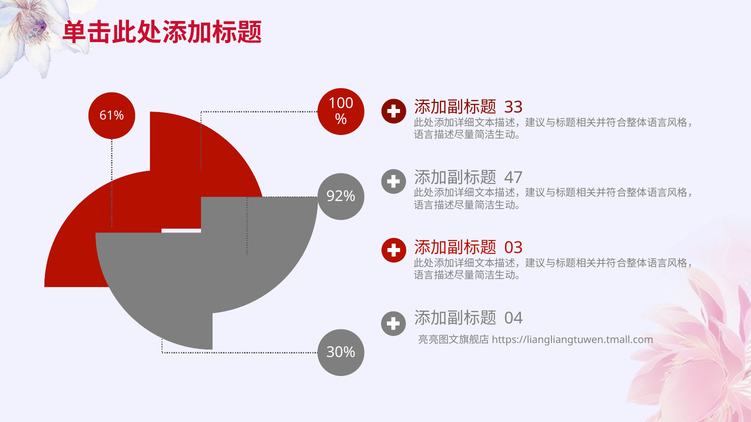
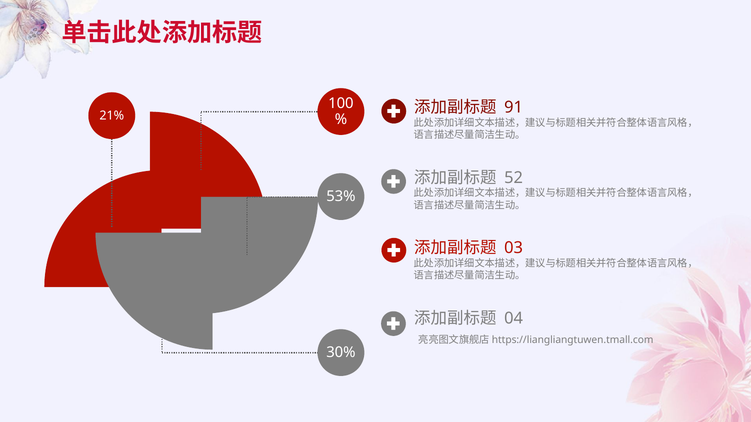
33: 33 -> 91 (514, 108)
61%: 61% -> 21% (112, 116)
47: 47 -> 52 (514, 178)
92%: 92% -> 53% (341, 197)
